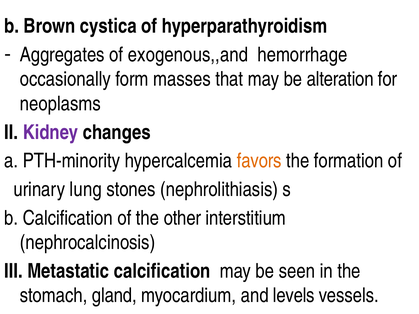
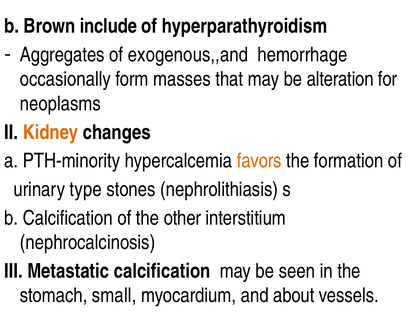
cystica: cystica -> include (108, 26)
Kidney colour: purple -> orange (50, 132)
lung: lung -> type (86, 190)
gland: gland -> small (114, 296)
levels: levels -> about (294, 296)
